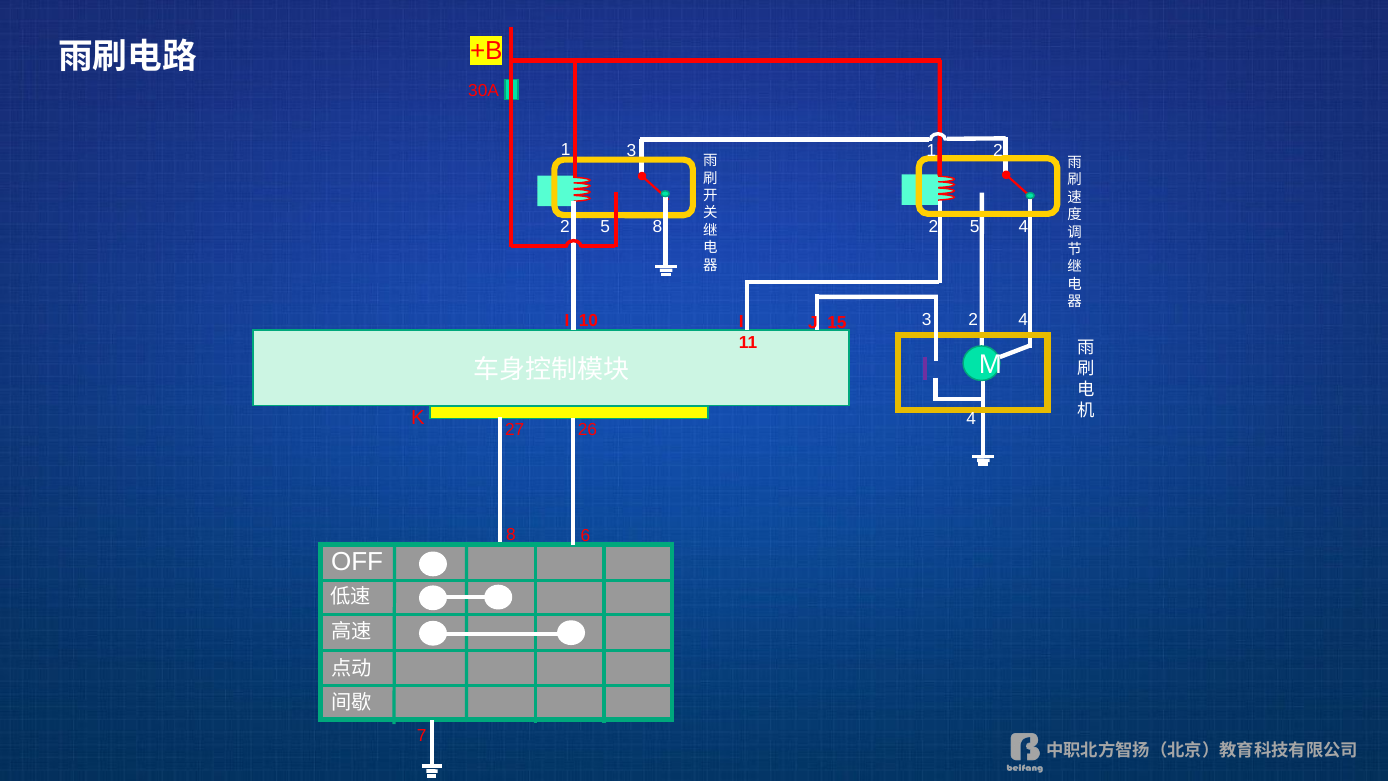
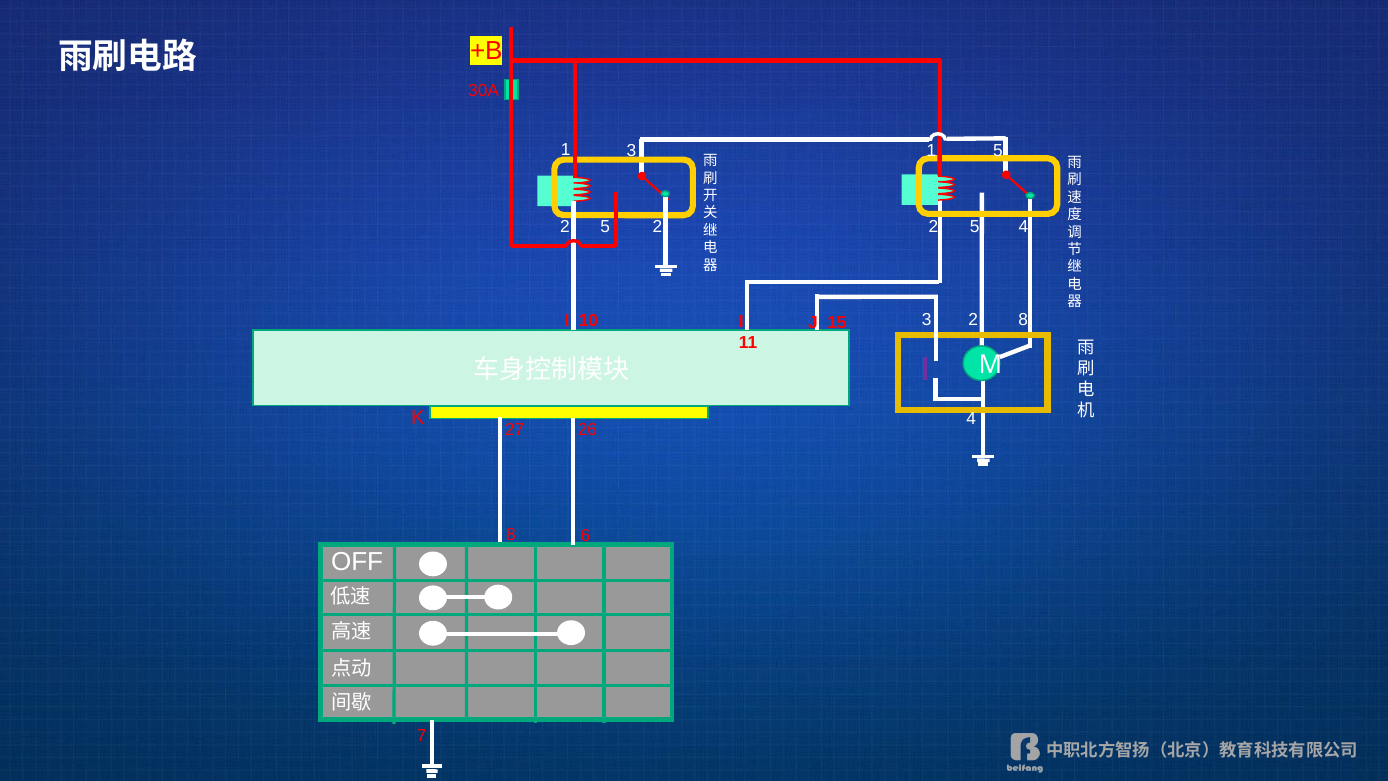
2: 2 -> 5 (998, 150)
2 8: 8 -> 2 (658, 227)
3 2 4: 4 -> 8 (1023, 320)
